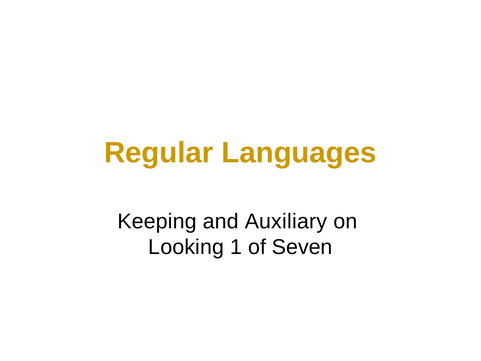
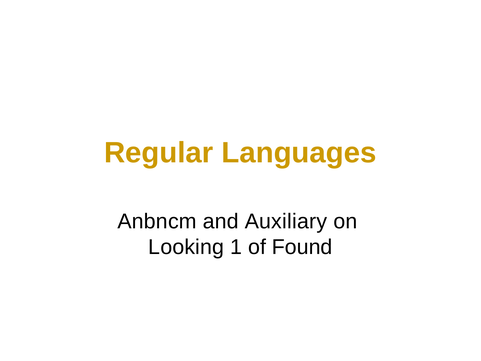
Keeping: Keeping -> Anbncm (157, 221)
Seven: Seven -> Found (302, 247)
